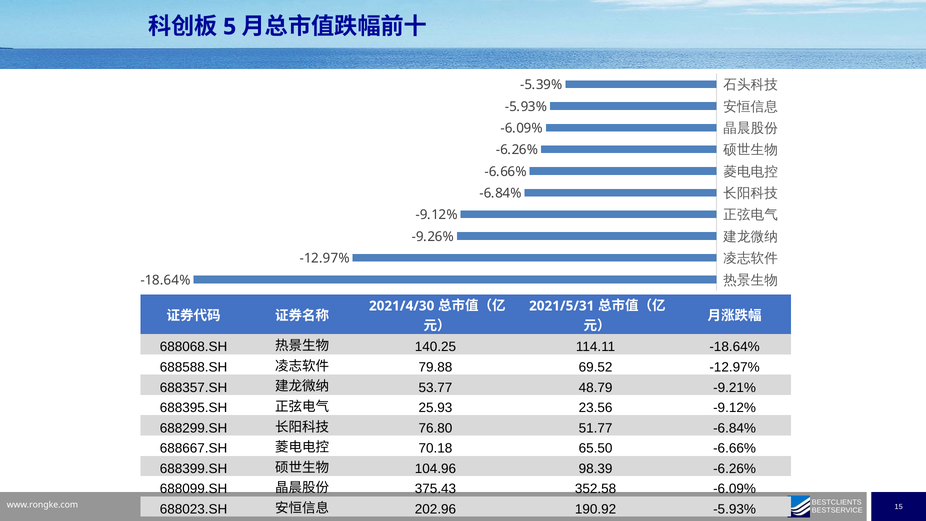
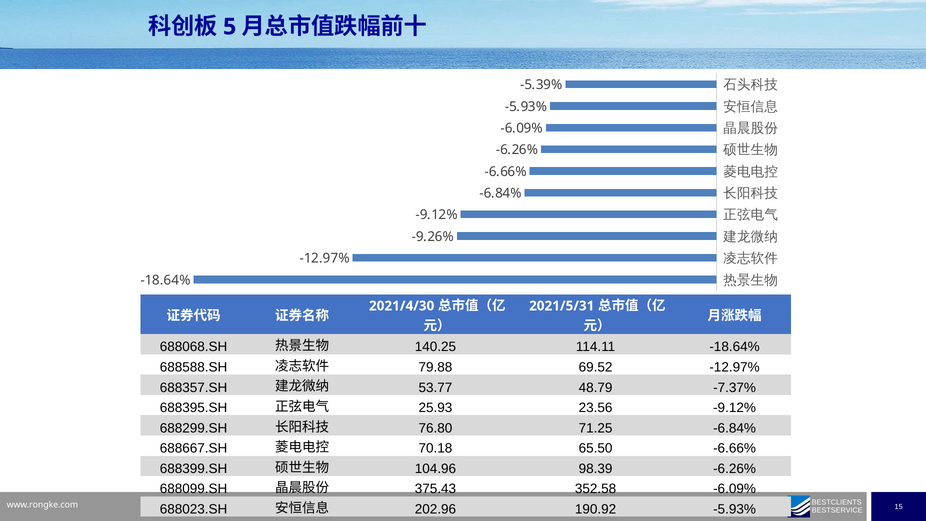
-9.21%: -9.21% -> -7.37% (735, 387)
51.77: 51.77 -> 71.25 (596, 428)
